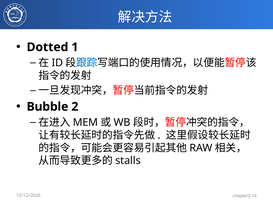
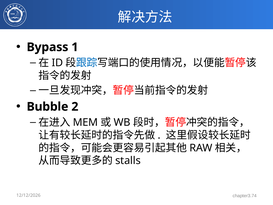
Dotted: Dotted -> Bypass (47, 47)
